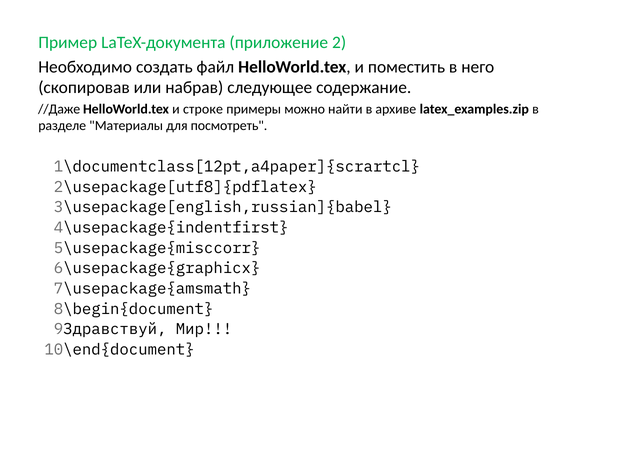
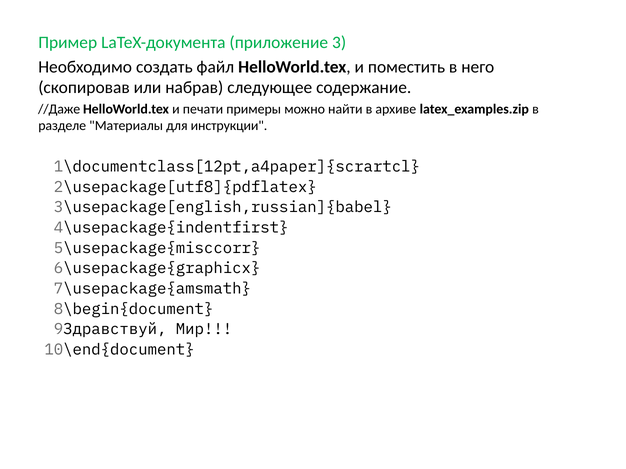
приложение 2: 2 -> 3 (339, 43)
строке: строке -> печати (203, 109)
посмотреть: посмотреть -> инструкции (229, 126)
